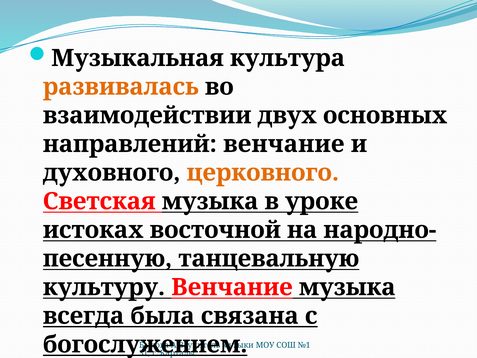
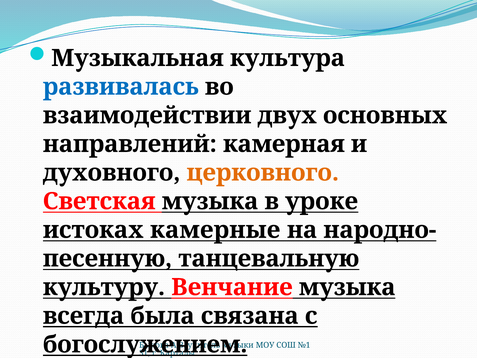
развивалась colour: orange -> blue (121, 87)
направлений венчание: венчание -> камерная (284, 144)
восточной: восточной -> камерные (215, 230)
